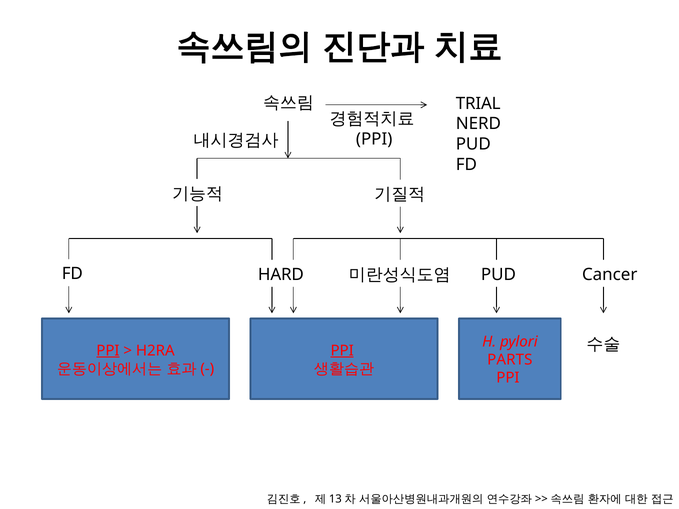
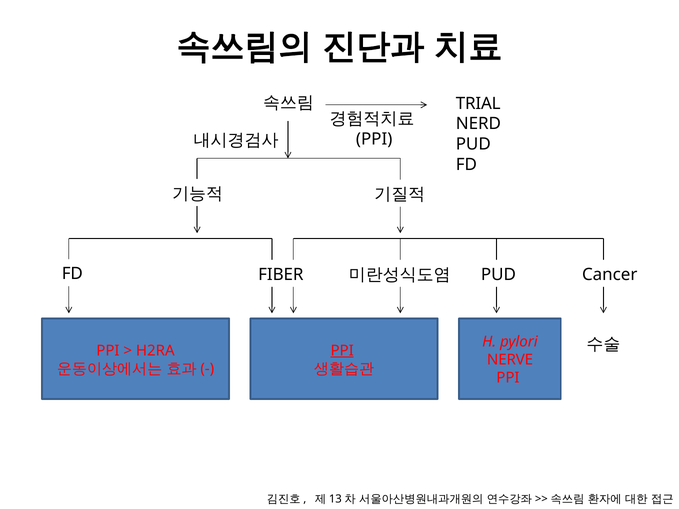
HARD: HARD -> FIBER (281, 275)
PPI underline: present -> none (108, 351)
PARTS: PARTS -> NERVE (510, 360)
